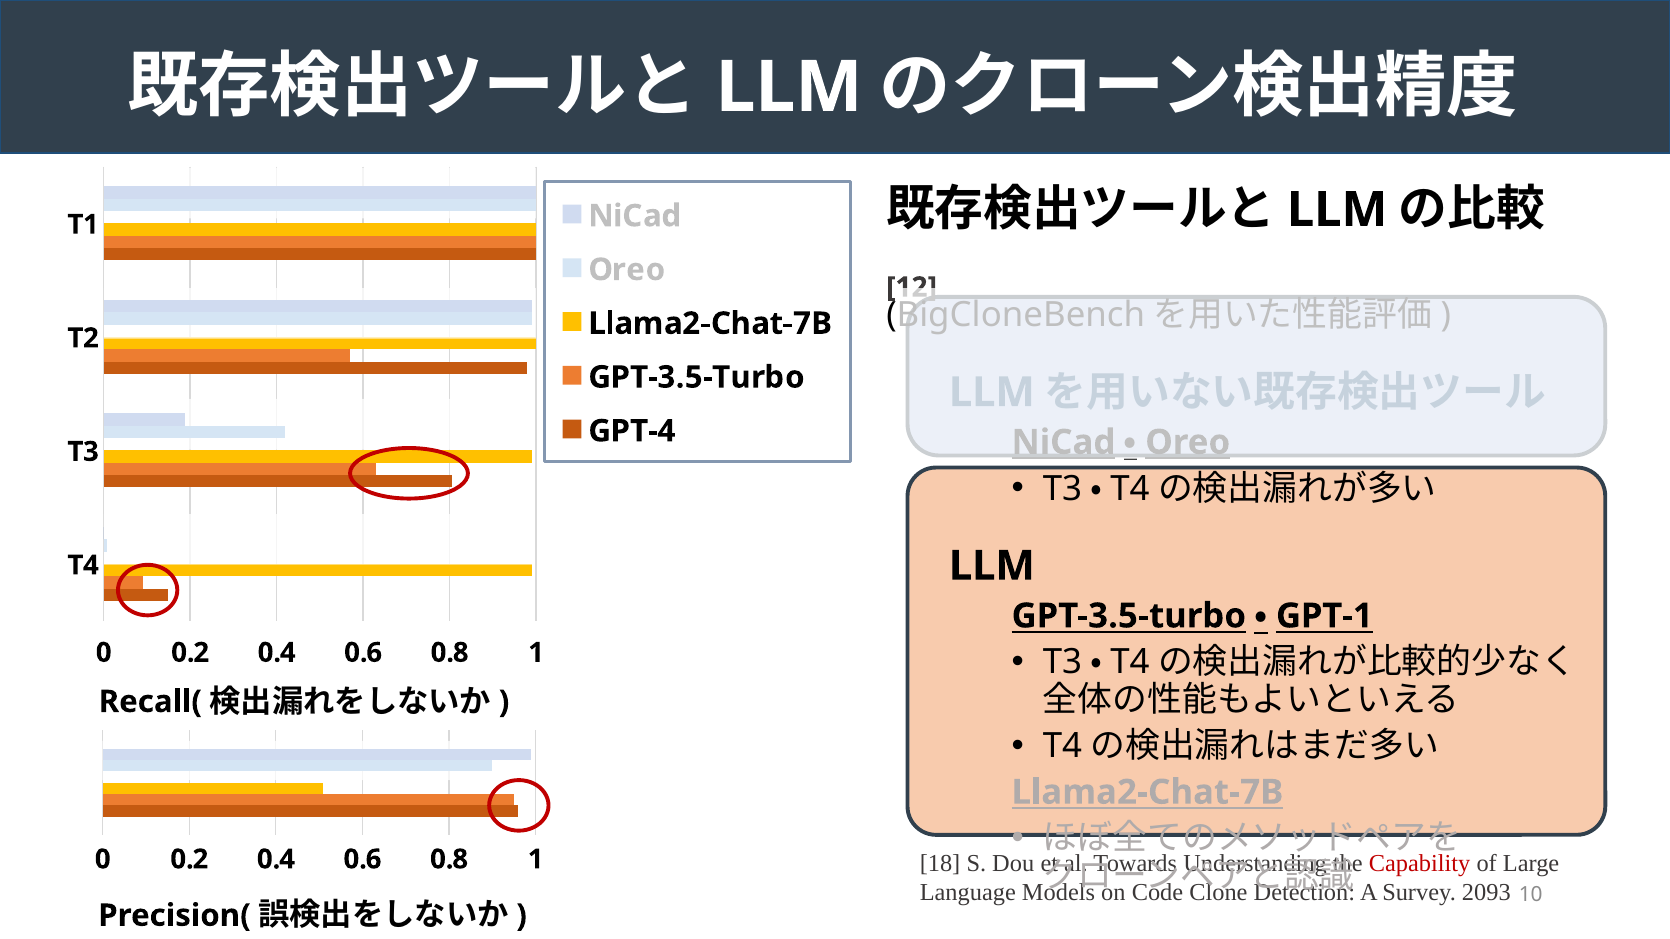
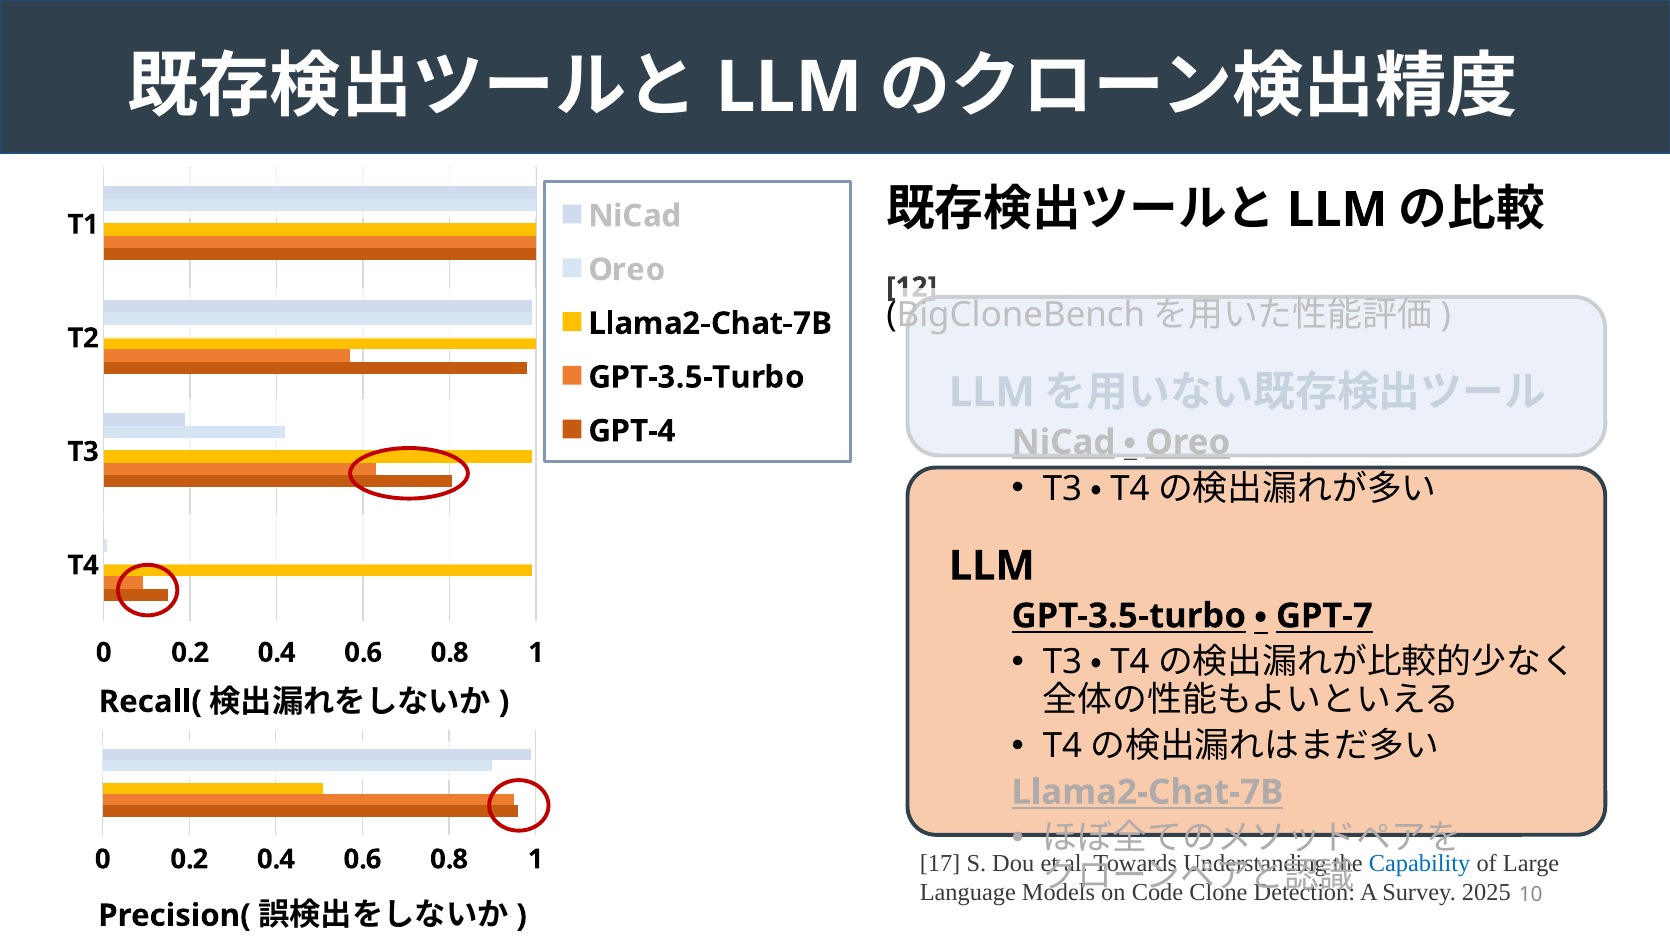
GPT-1: GPT-1 -> GPT-7 (1324, 616)
18: 18 -> 17 (940, 864)
Capability colour: red -> blue (1420, 864)
2093: 2093 -> 2025 (1486, 893)
